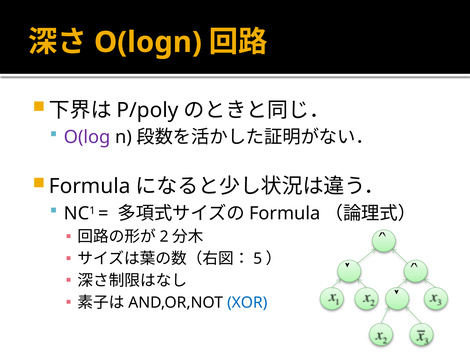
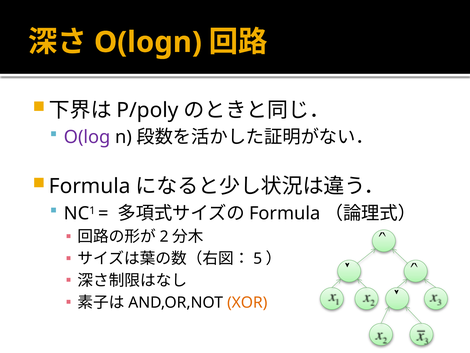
XOR colour: blue -> orange (247, 302)
